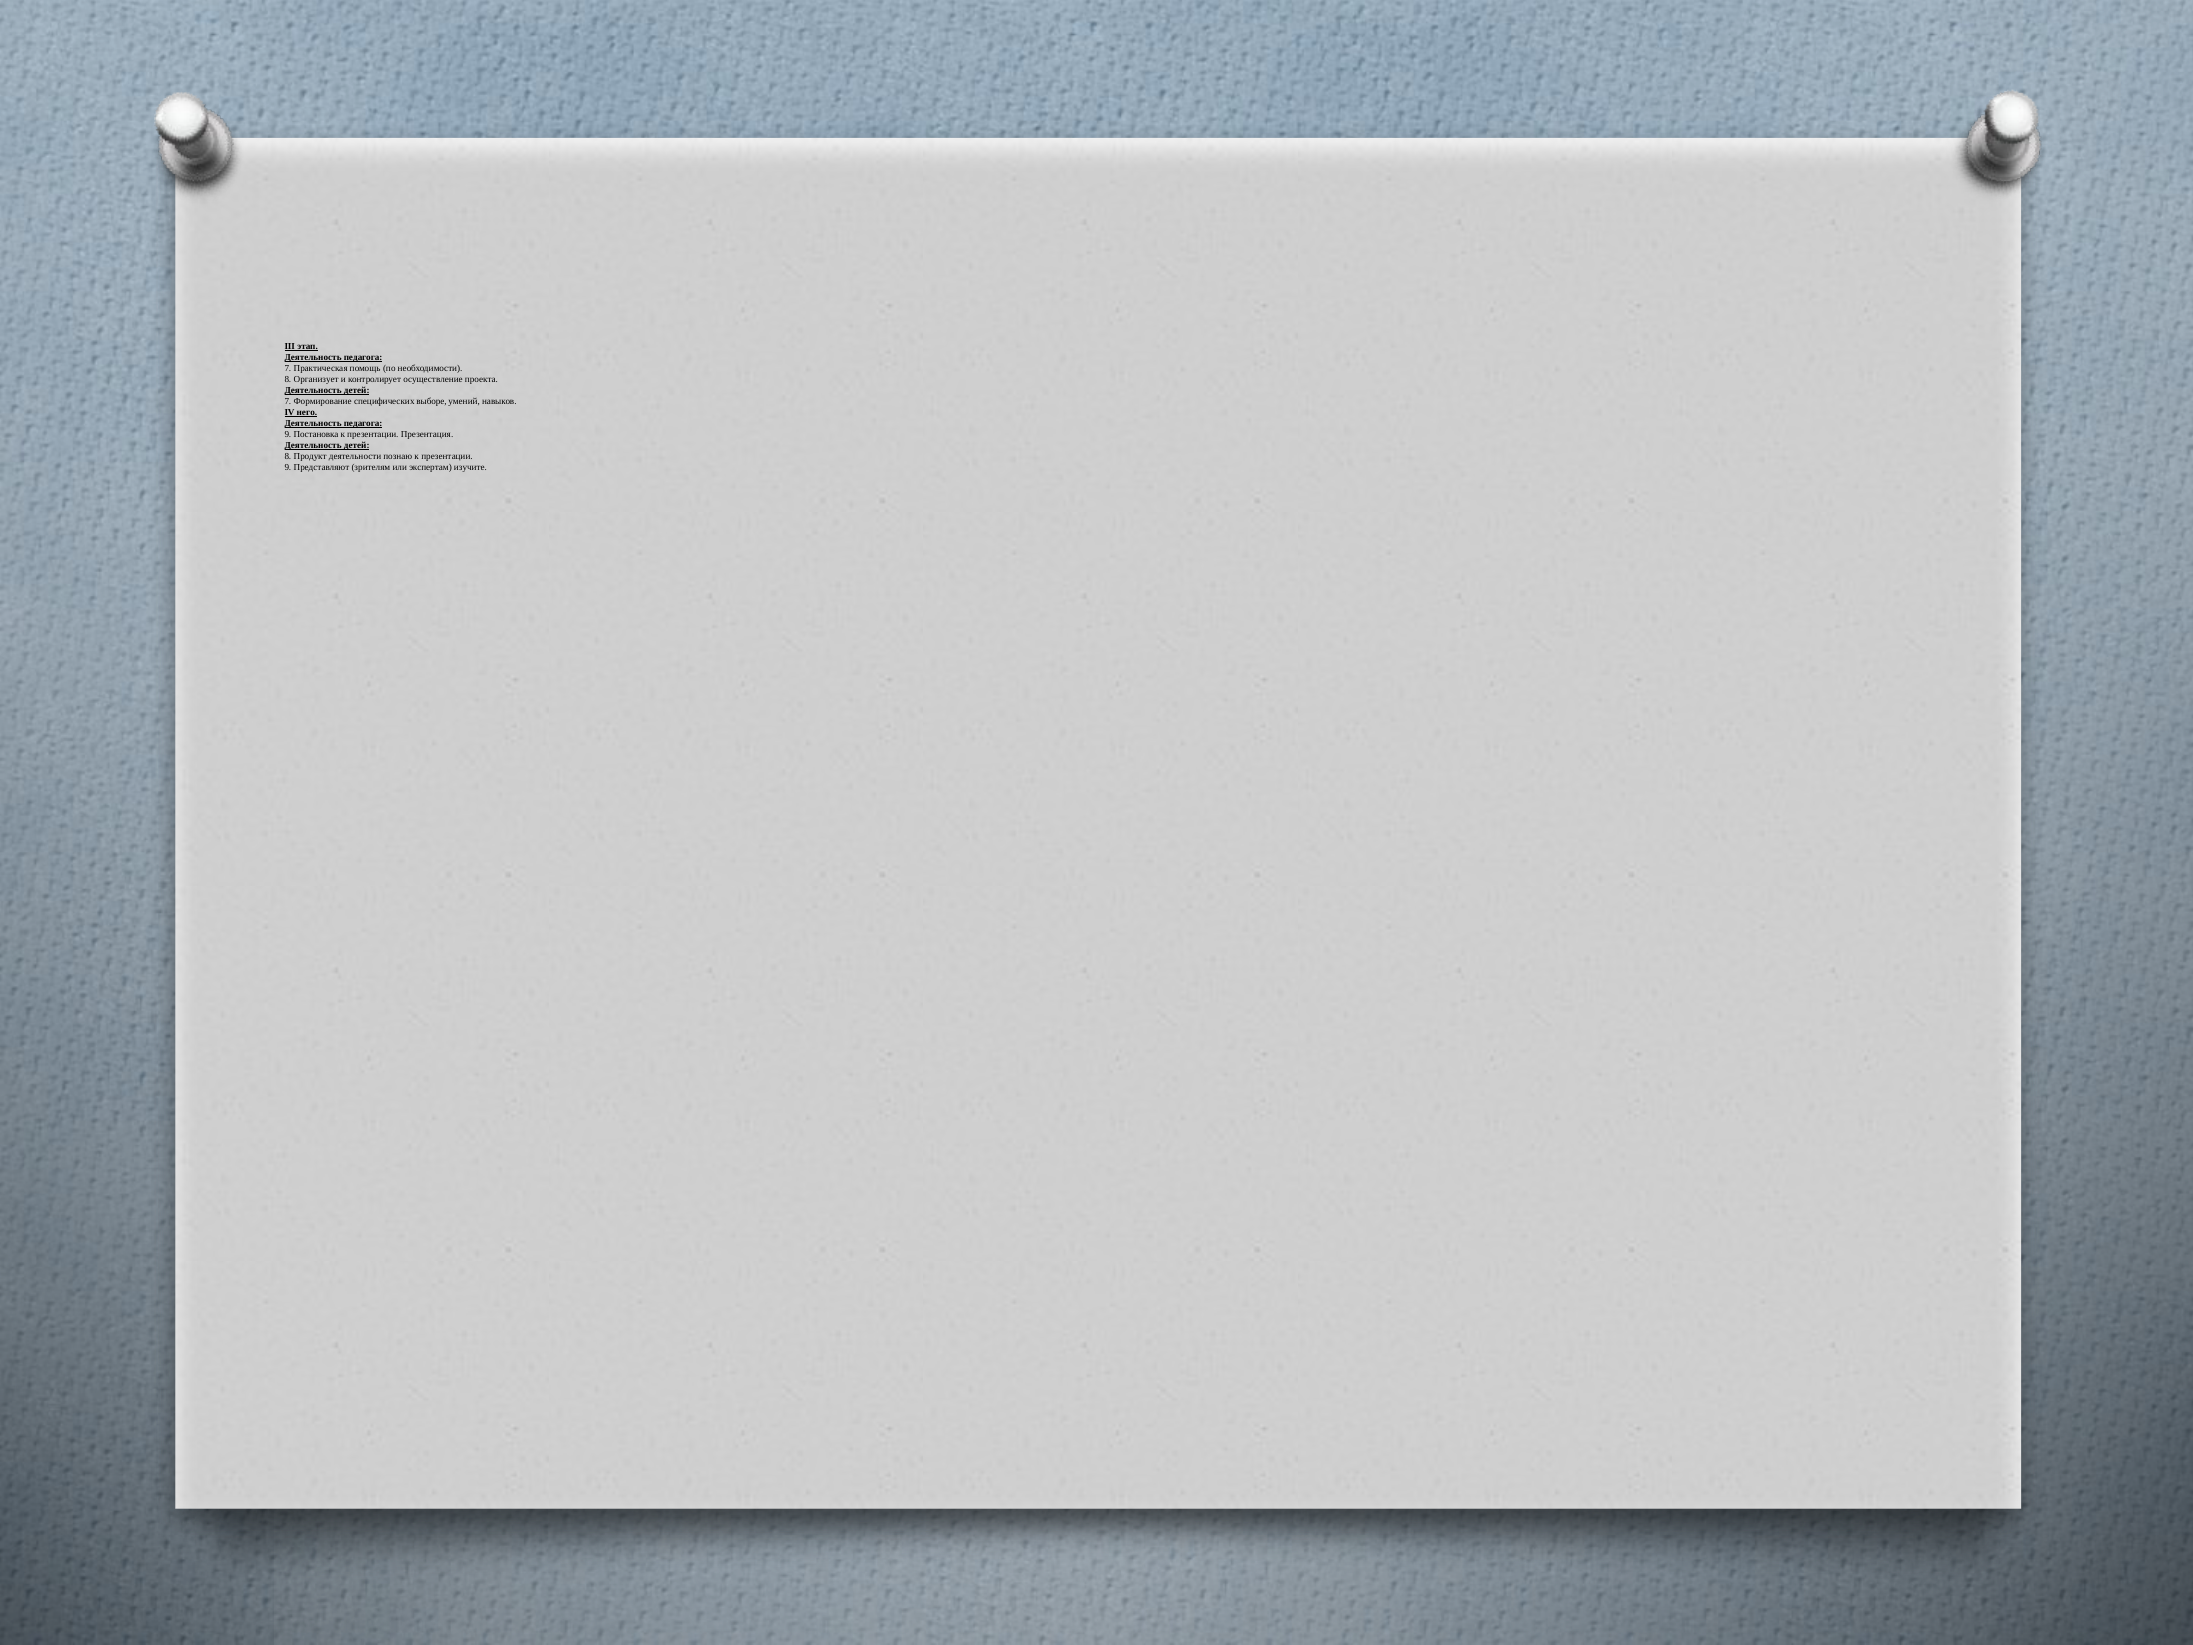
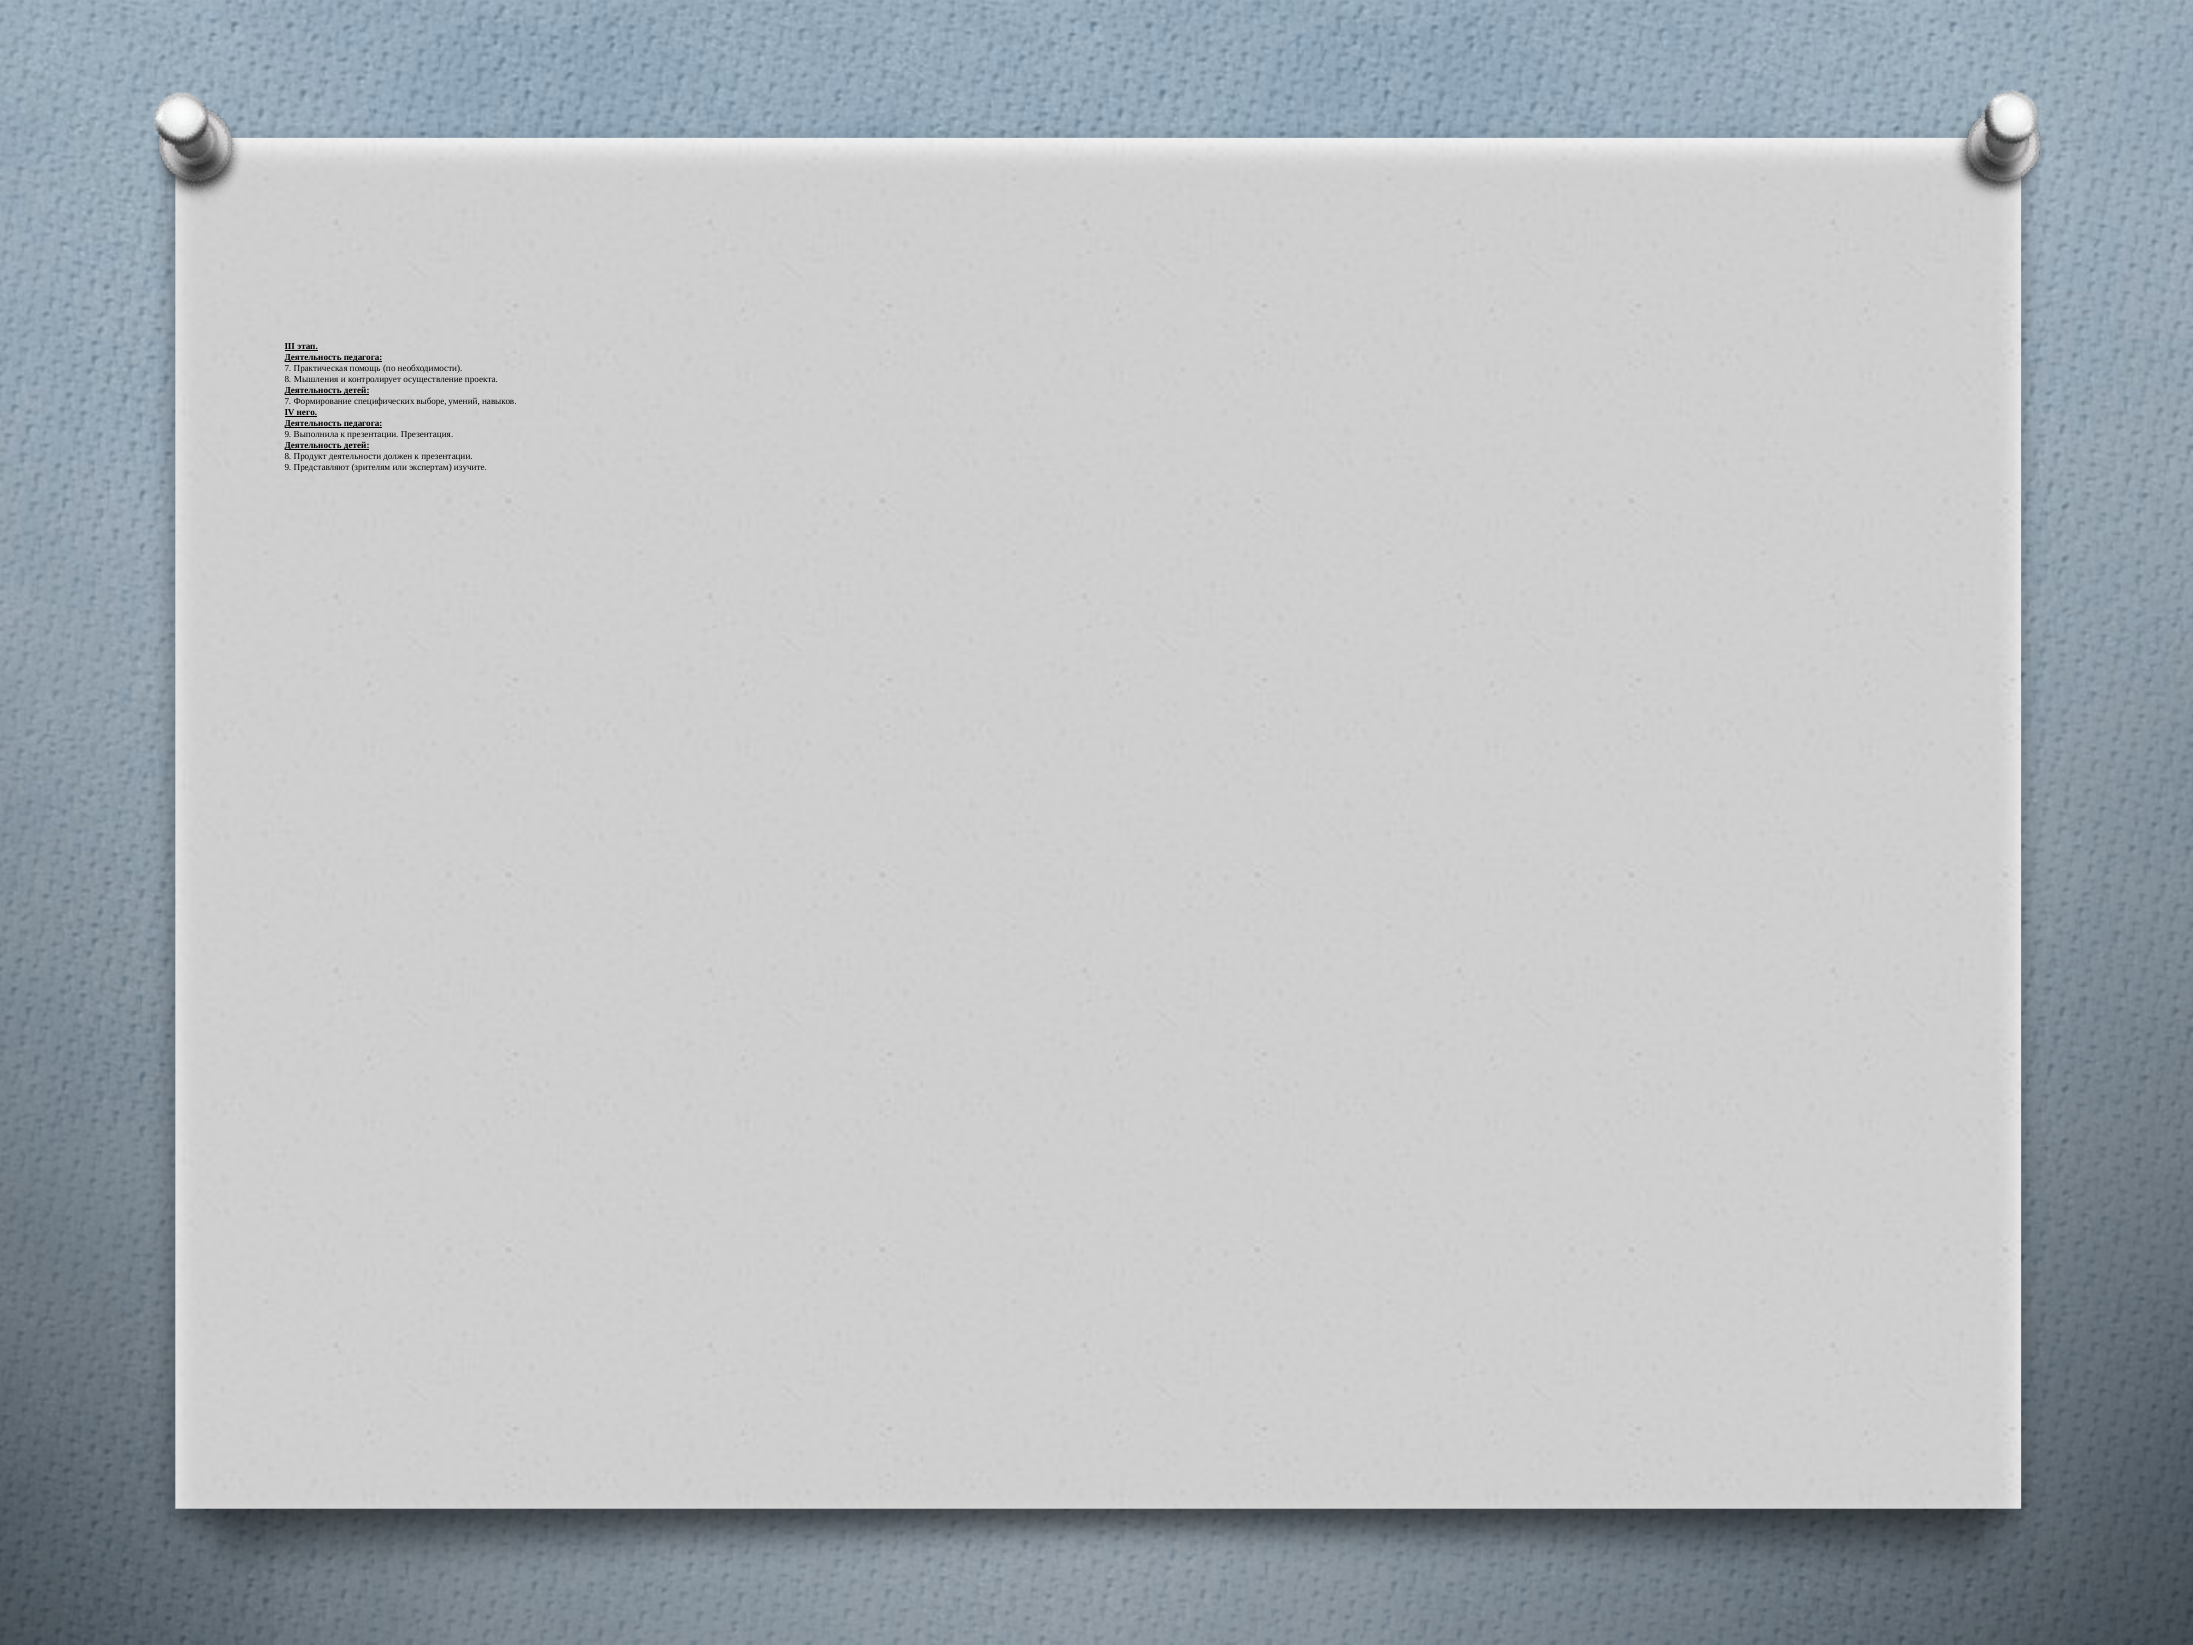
Организует: Организует -> Мышления (316, 379)
Постановка: Постановка -> Выполнила (316, 434)
познаю: познаю -> должен (398, 456)
